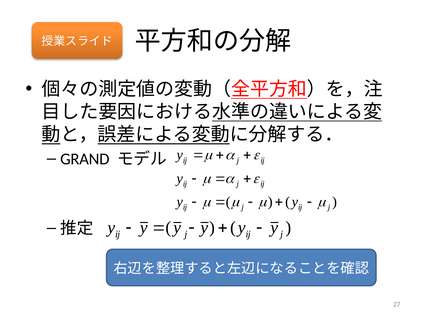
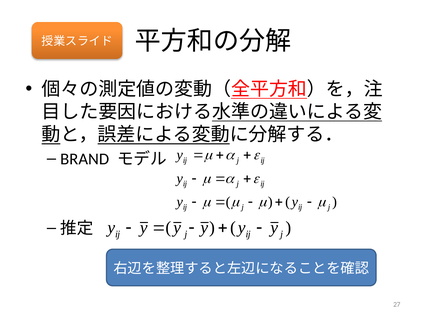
GRAND: GRAND -> BRAND (85, 159)
